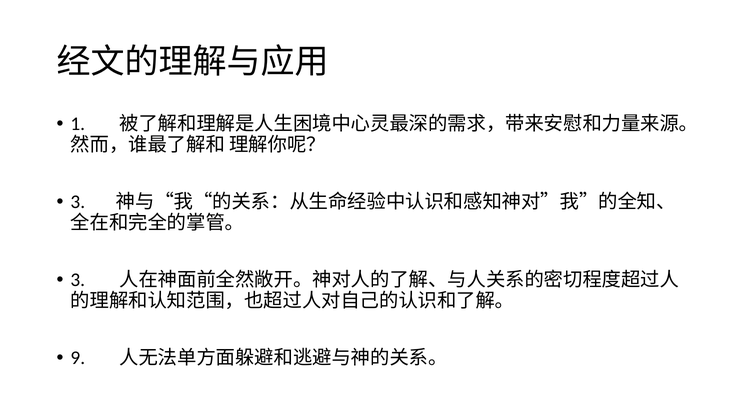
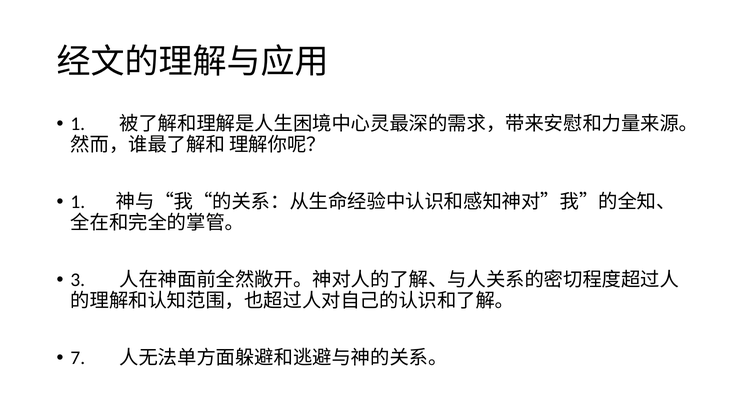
3: 3 -> 1 (78, 202)
9: 9 -> 7 (78, 358)
